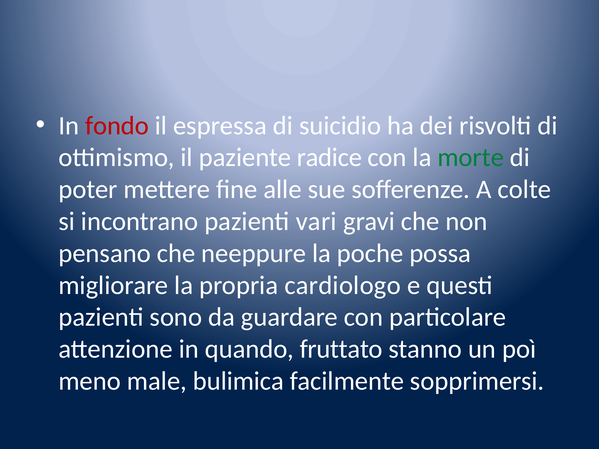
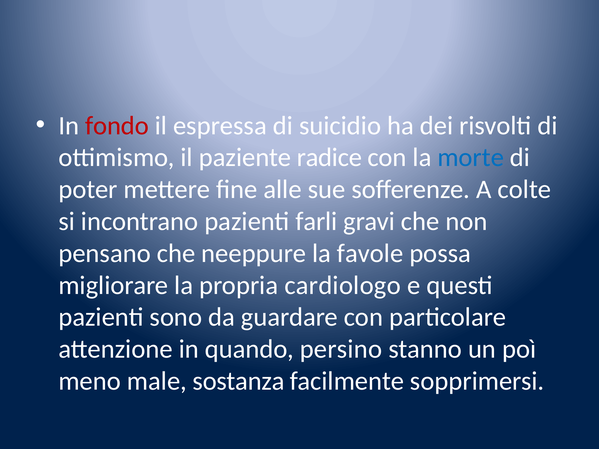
morte colour: green -> blue (471, 158)
vari: vari -> farli (316, 222)
poche: poche -> favole (370, 253)
fruttato: fruttato -> persino (341, 349)
bulimica: bulimica -> sostanza (239, 381)
